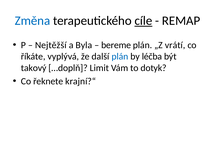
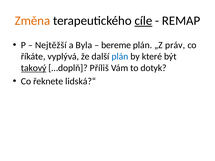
Změna colour: blue -> orange (32, 21)
vrátí: vrátí -> práv (175, 45)
léčba: léčba -> které (152, 57)
takový underline: none -> present (34, 68)
Limit: Limit -> Příliš (99, 68)
krajní?“: krajní?“ -> lidská?“ (81, 81)
